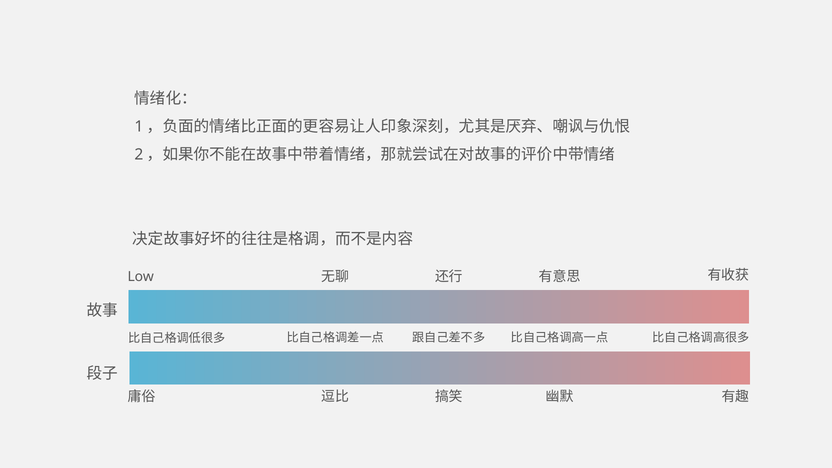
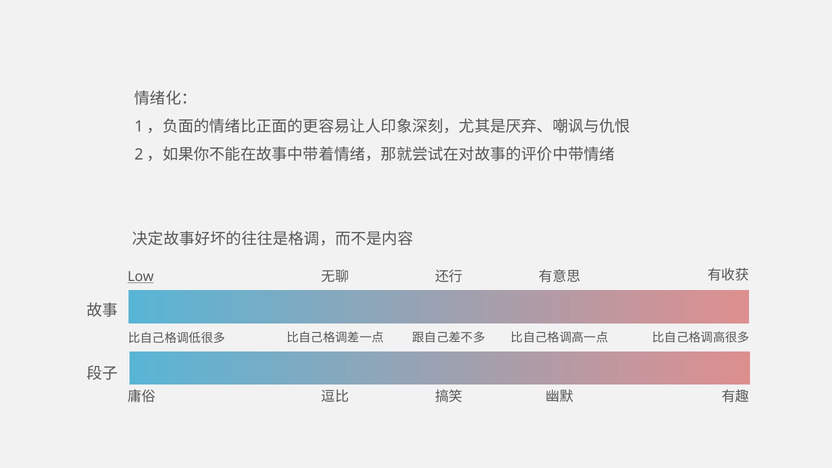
Low underline: none -> present (141, 277)
